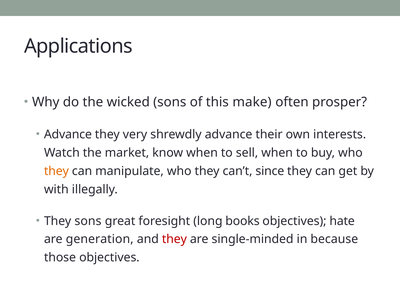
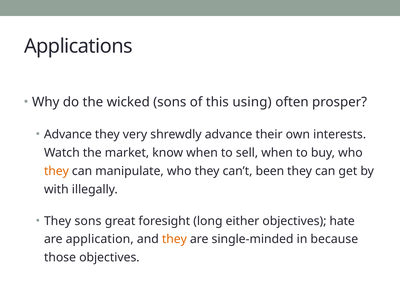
make: make -> using (252, 102)
since: since -> been (270, 171)
books: books -> either (242, 221)
generation: generation -> application (100, 239)
they colour: red -> orange (174, 239)
